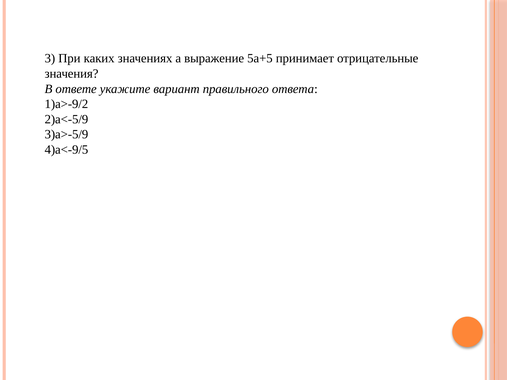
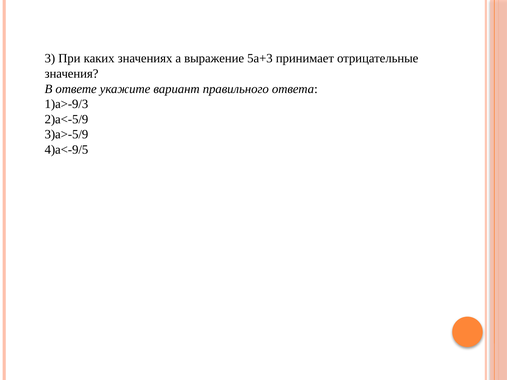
5а+5: 5а+5 -> 5а+3 (260, 58)
1)а>-9/2: 1)а>-9/2 -> 1)а>-9/3 (66, 104)
